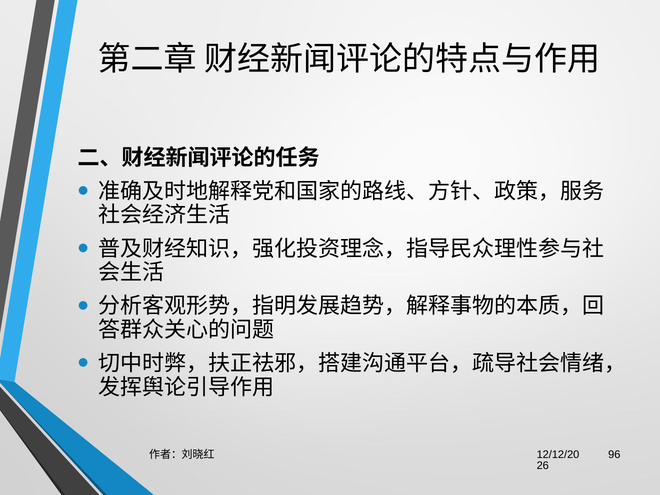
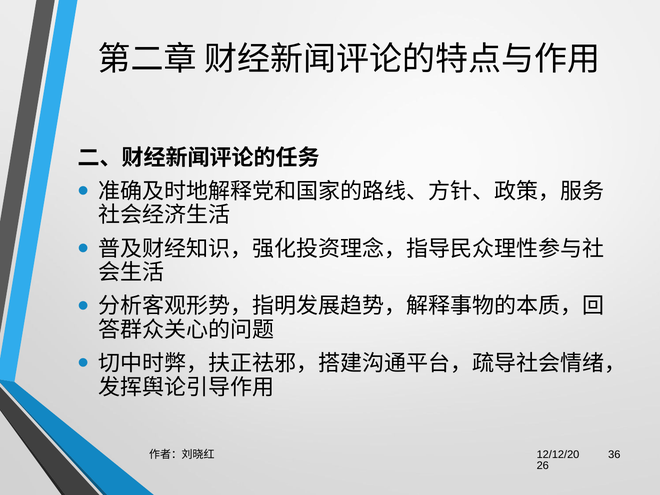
96: 96 -> 36 (614, 455)
